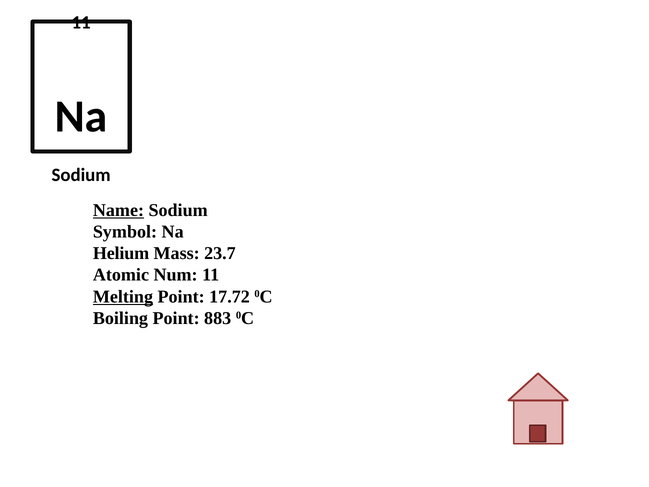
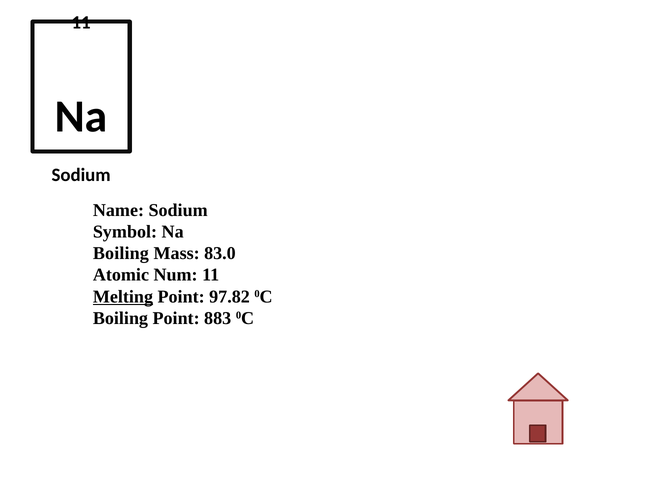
Name underline: present -> none (118, 210)
Helium: Helium -> Boiling (121, 253)
23.7: 23.7 -> 83.0 (220, 253)
17.72: 17.72 -> 97.82 (230, 297)
